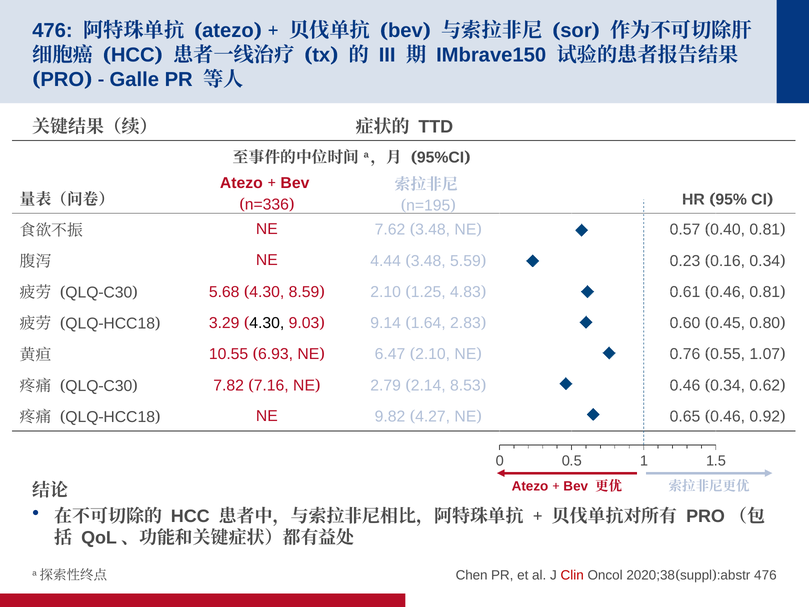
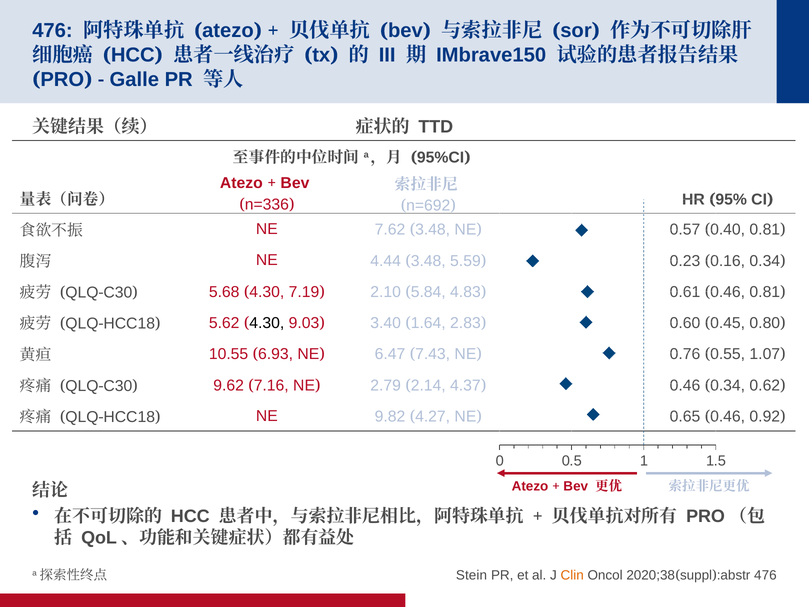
n=195: n=195 -> n=692 (428, 206)
8.59: 8.59 -> 7.19 (304, 292)
1.25: 1.25 -> 5.84 (428, 292)
3.29: 3.29 -> 5.62 (224, 323)
9.14: 9.14 -> 3.40 (386, 323)
2.10: 2.10 -> 7.43 (433, 354)
7.82: 7.82 -> 9.62 (229, 385)
8.53: 8.53 -> 4.37 (465, 385)
Chen: Chen -> Stein (472, 575)
Clin colour: red -> orange (572, 575)
